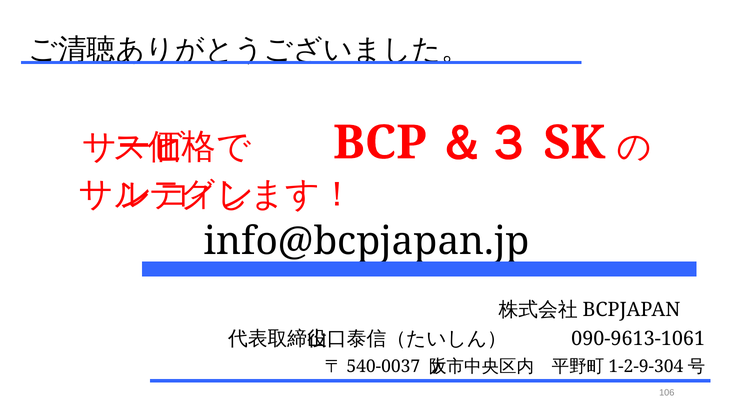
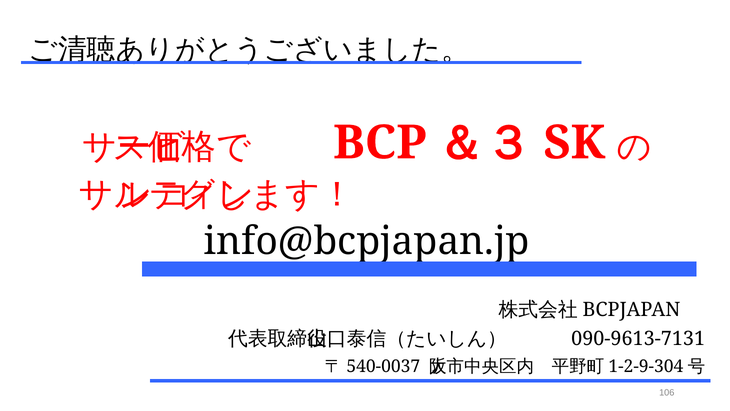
090-9613-1061: 090-9613-1061 -> 090-9613-7131 (638, 339)
